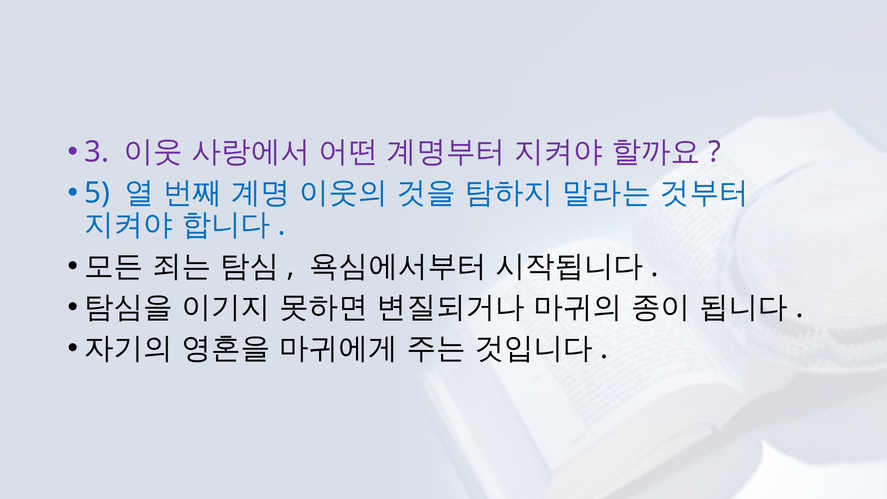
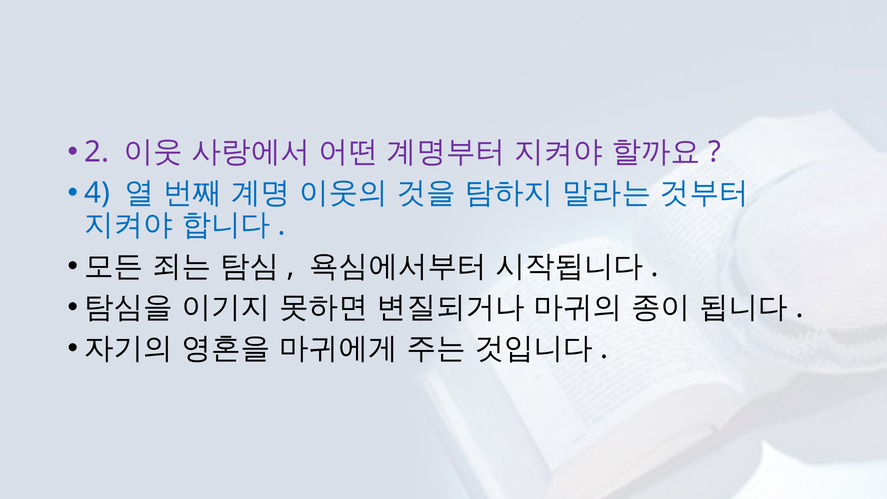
3: 3 -> 2 (97, 152)
5: 5 -> 4 (97, 193)
